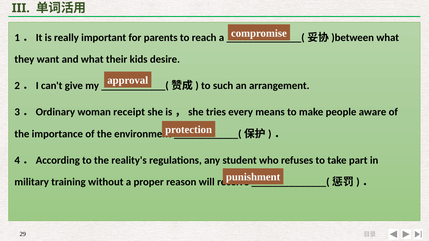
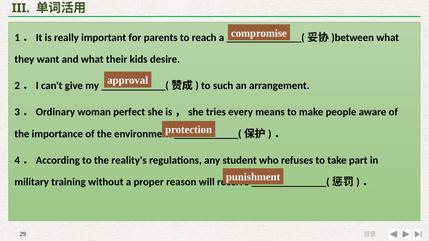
receipt: receipt -> perfect (129, 112)
